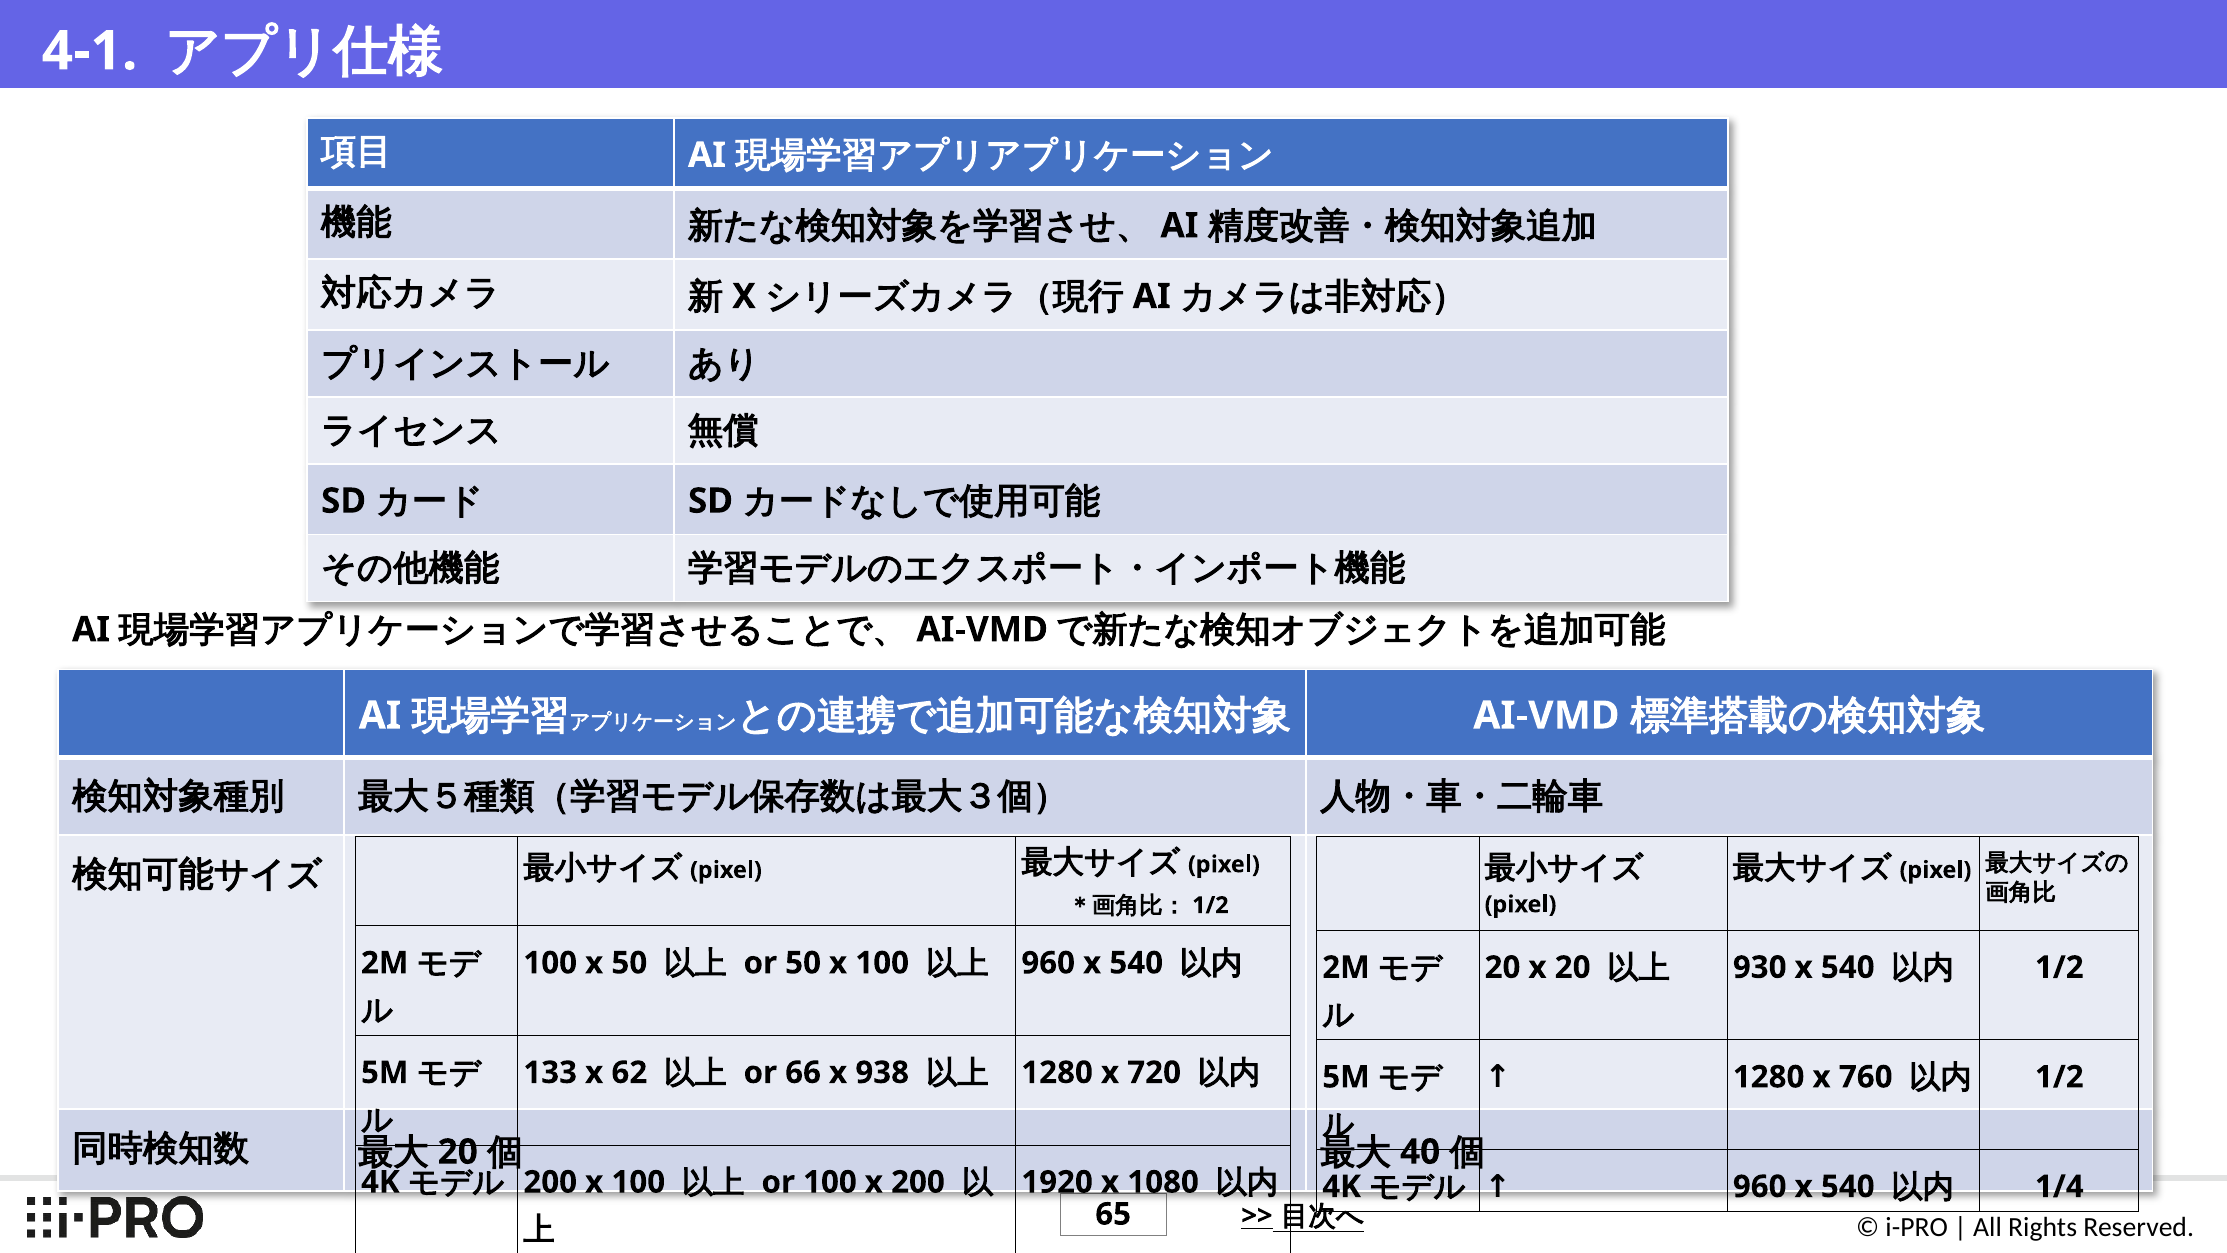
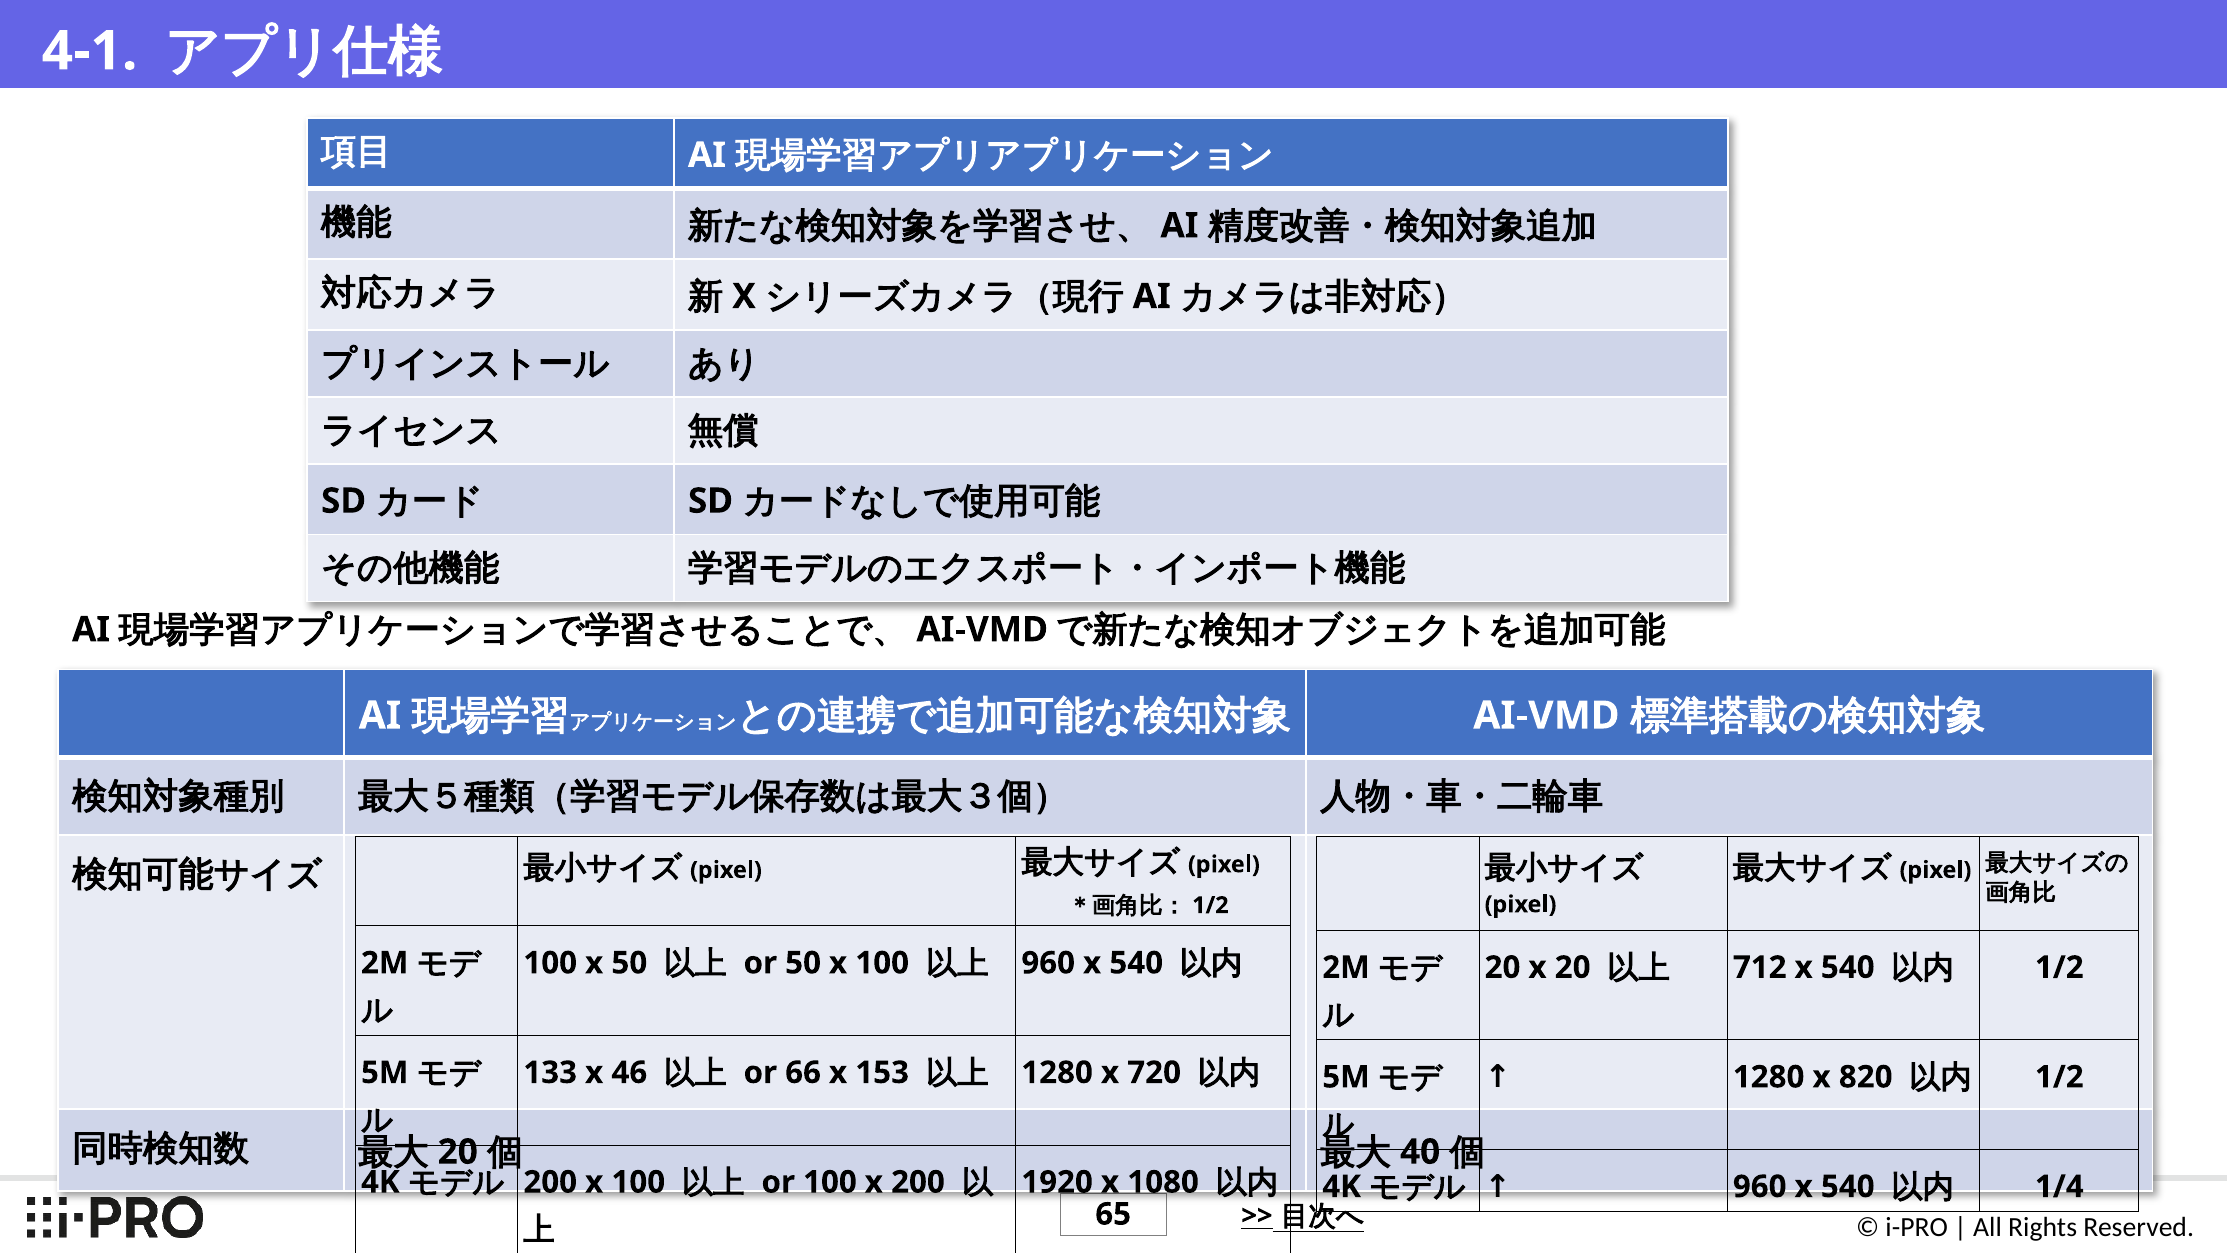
930: 930 -> 712 (1760, 967)
760: 760 -> 820 (1866, 1077)
62: 62 -> 46 (629, 1072)
938: 938 -> 153 (882, 1072)
